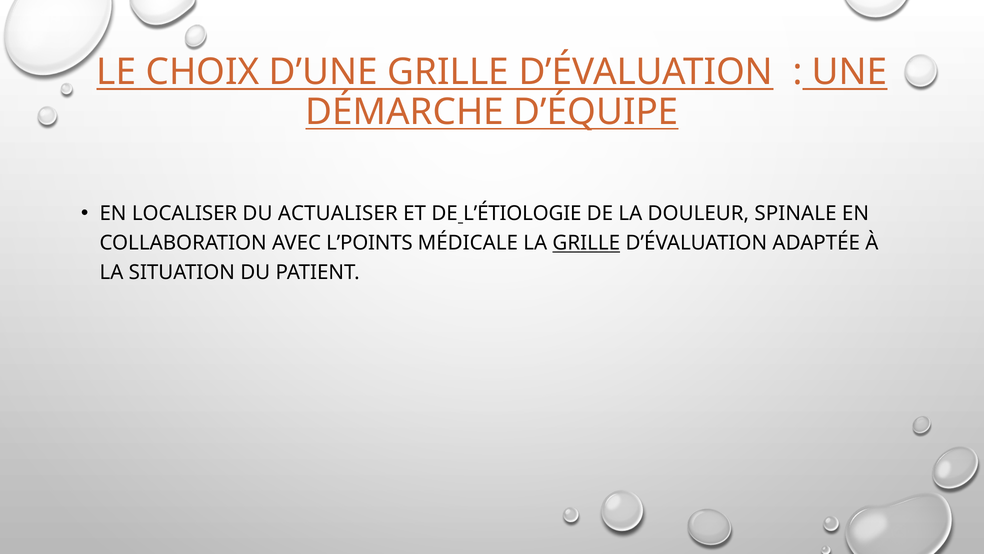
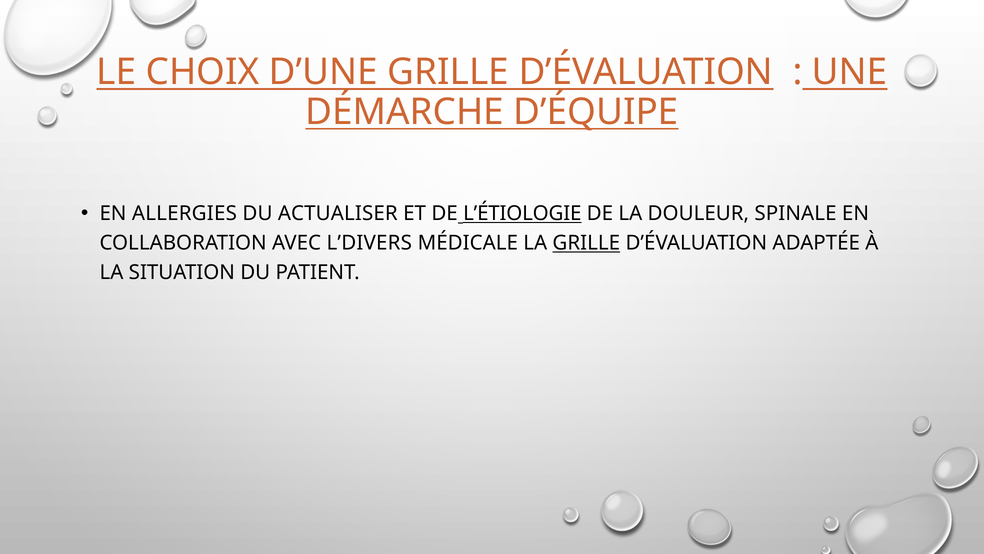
LOCALISER: LOCALISER -> ALLERGIES (184, 213)
L’ÉTIOLOGIE underline: none -> present (522, 213)
L’POINTS: L’POINTS -> L’DIVERS (369, 243)
